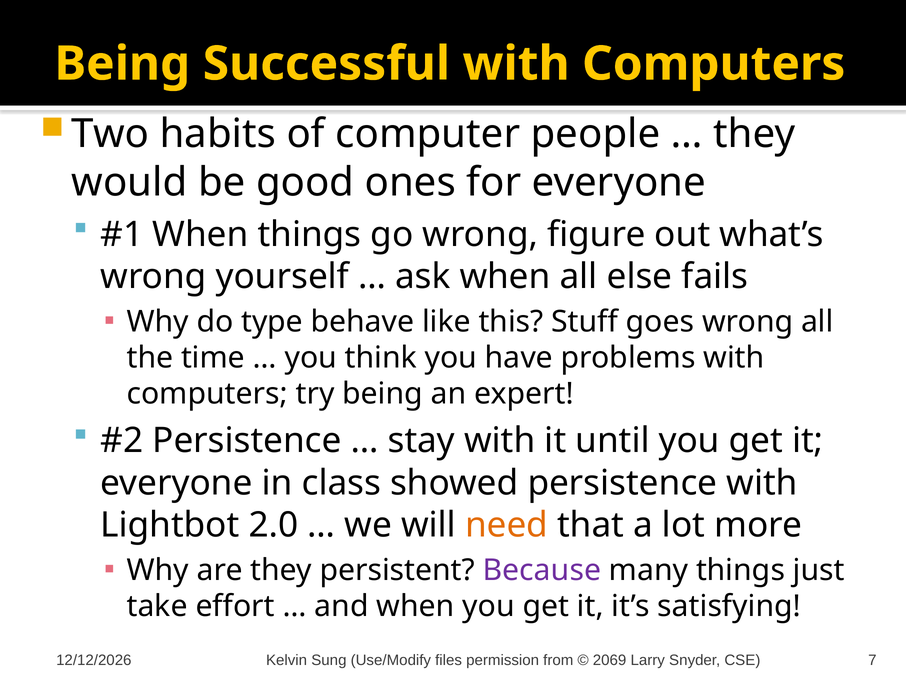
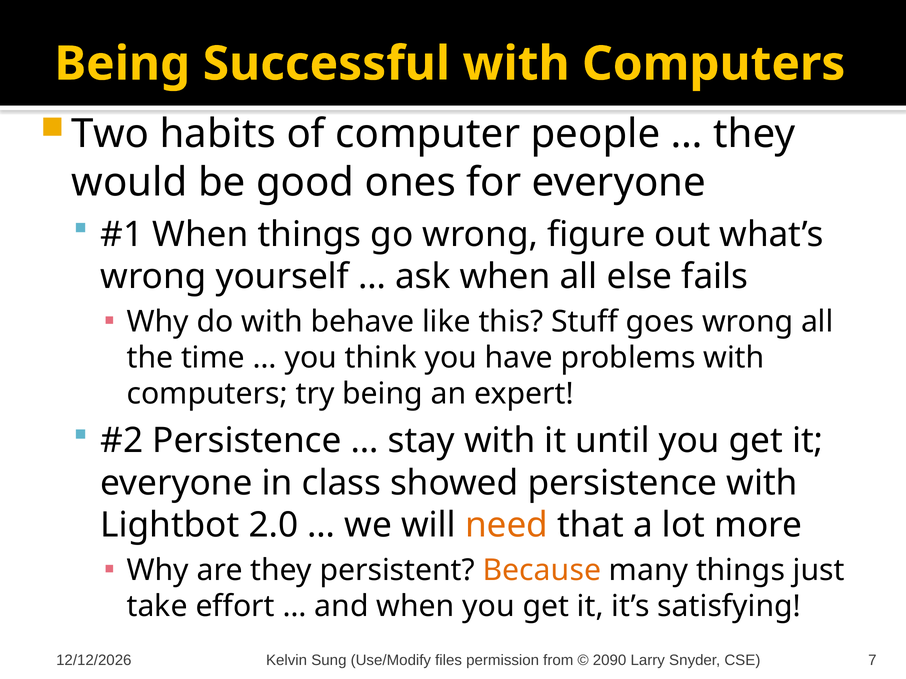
do type: type -> with (272, 322)
Because colour: purple -> orange (542, 571)
2069: 2069 -> 2090 (610, 661)
